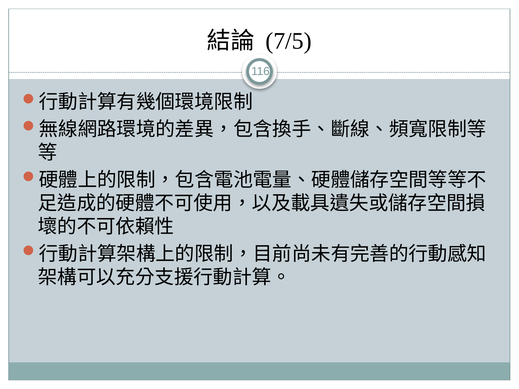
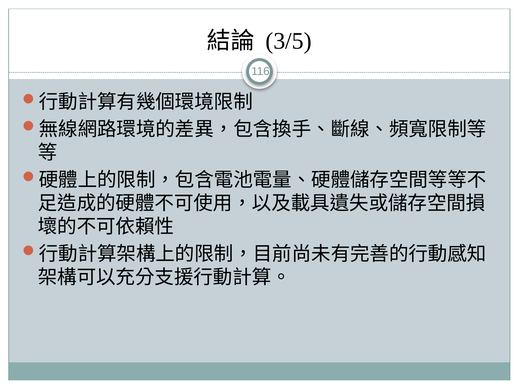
7/5: 7/5 -> 3/5 (289, 41)
